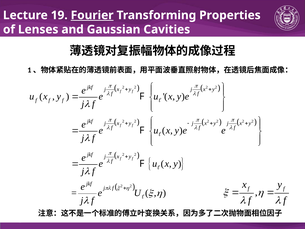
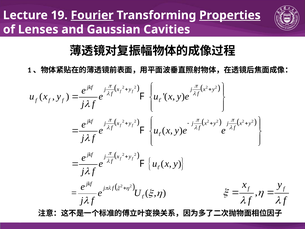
Properties underline: none -> present (230, 15)
